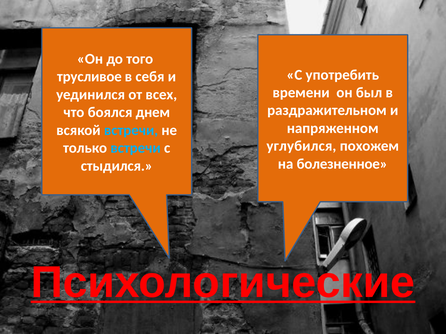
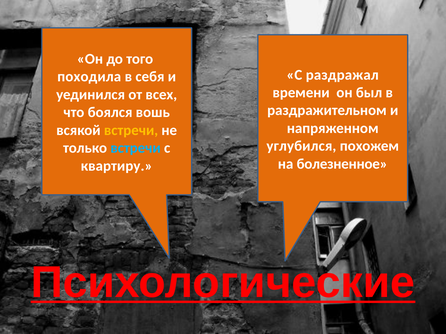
употребить: употребить -> раздражал (342, 75)
трусливое: трусливое -> походила (89, 77)
днем: днем -> вошь (153, 113)
встречи colour: light blue -> yellow (131, 130)
стыдился: стыдился -> квартиру (117, 166)
